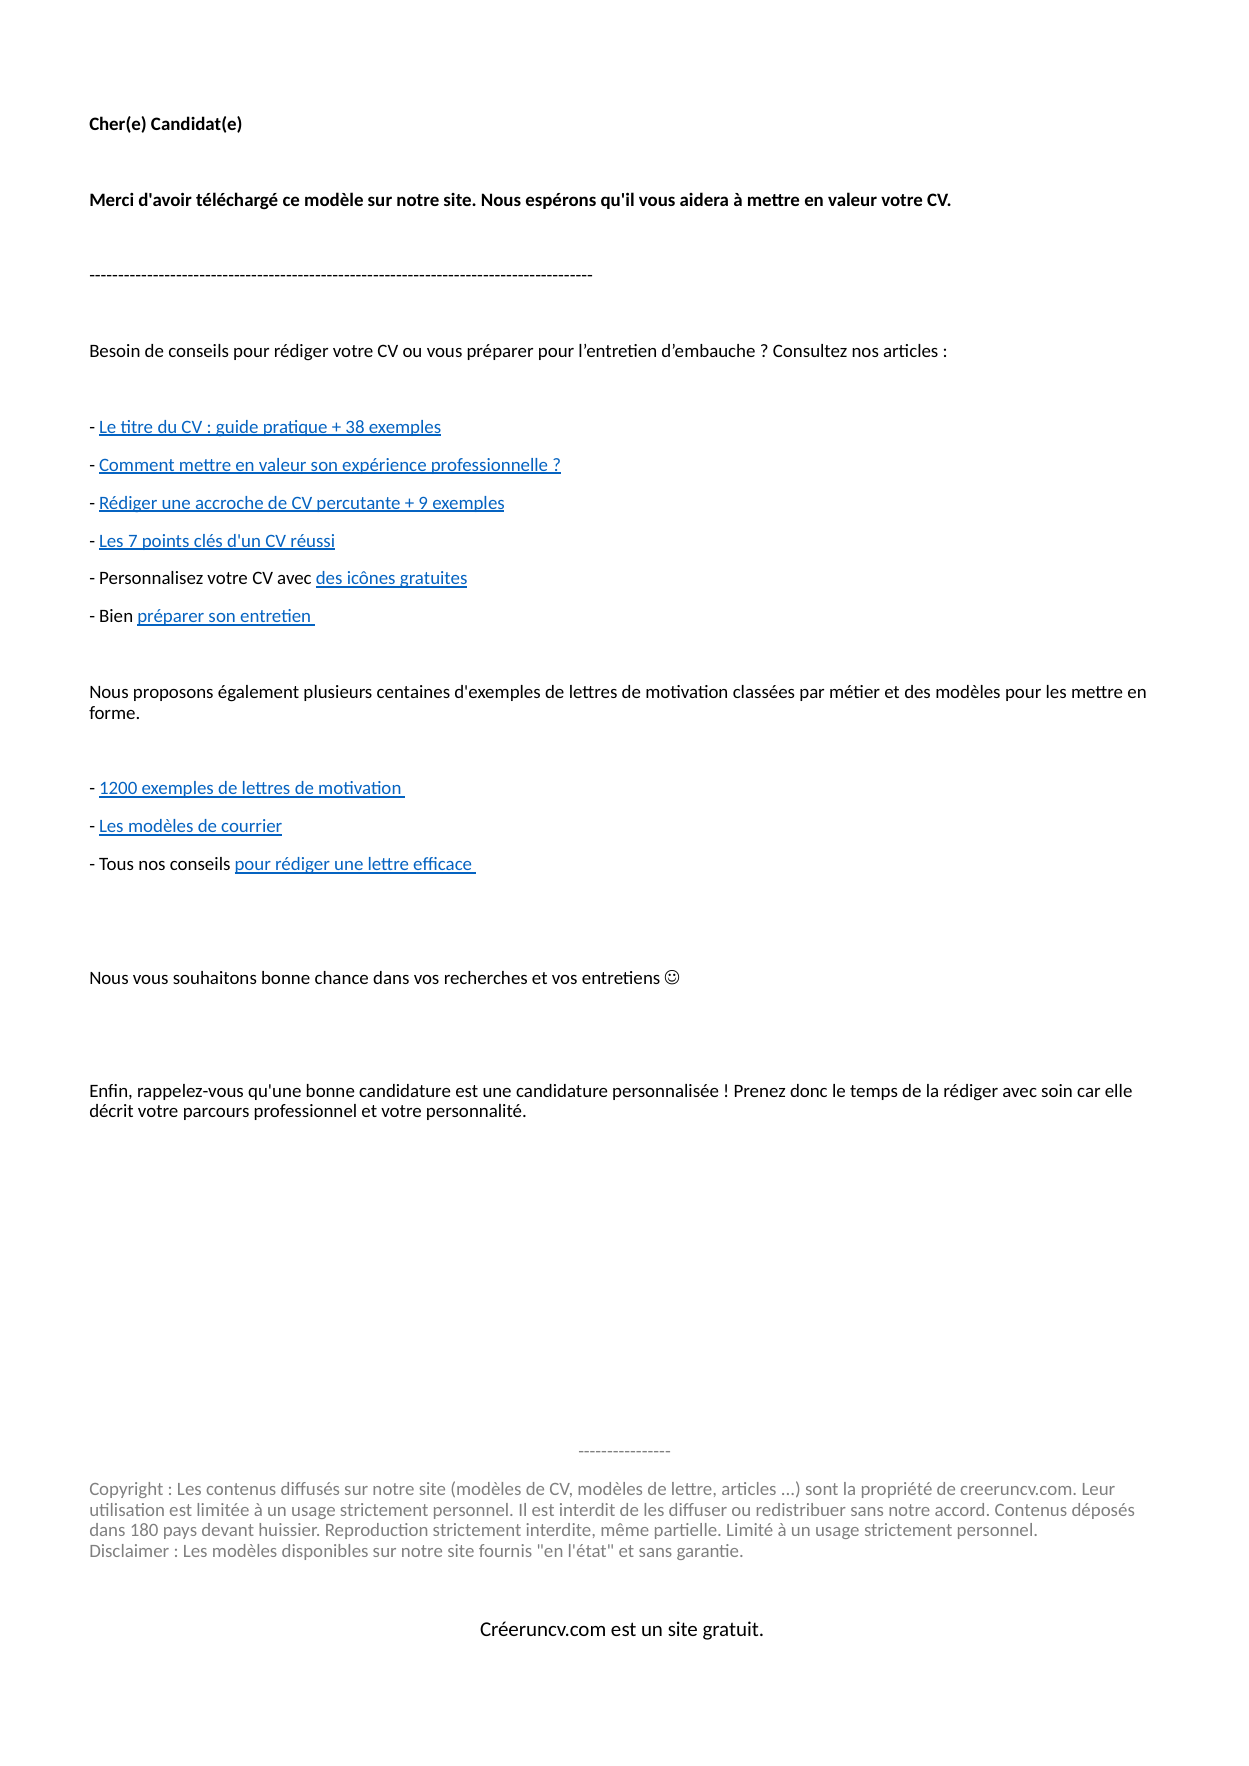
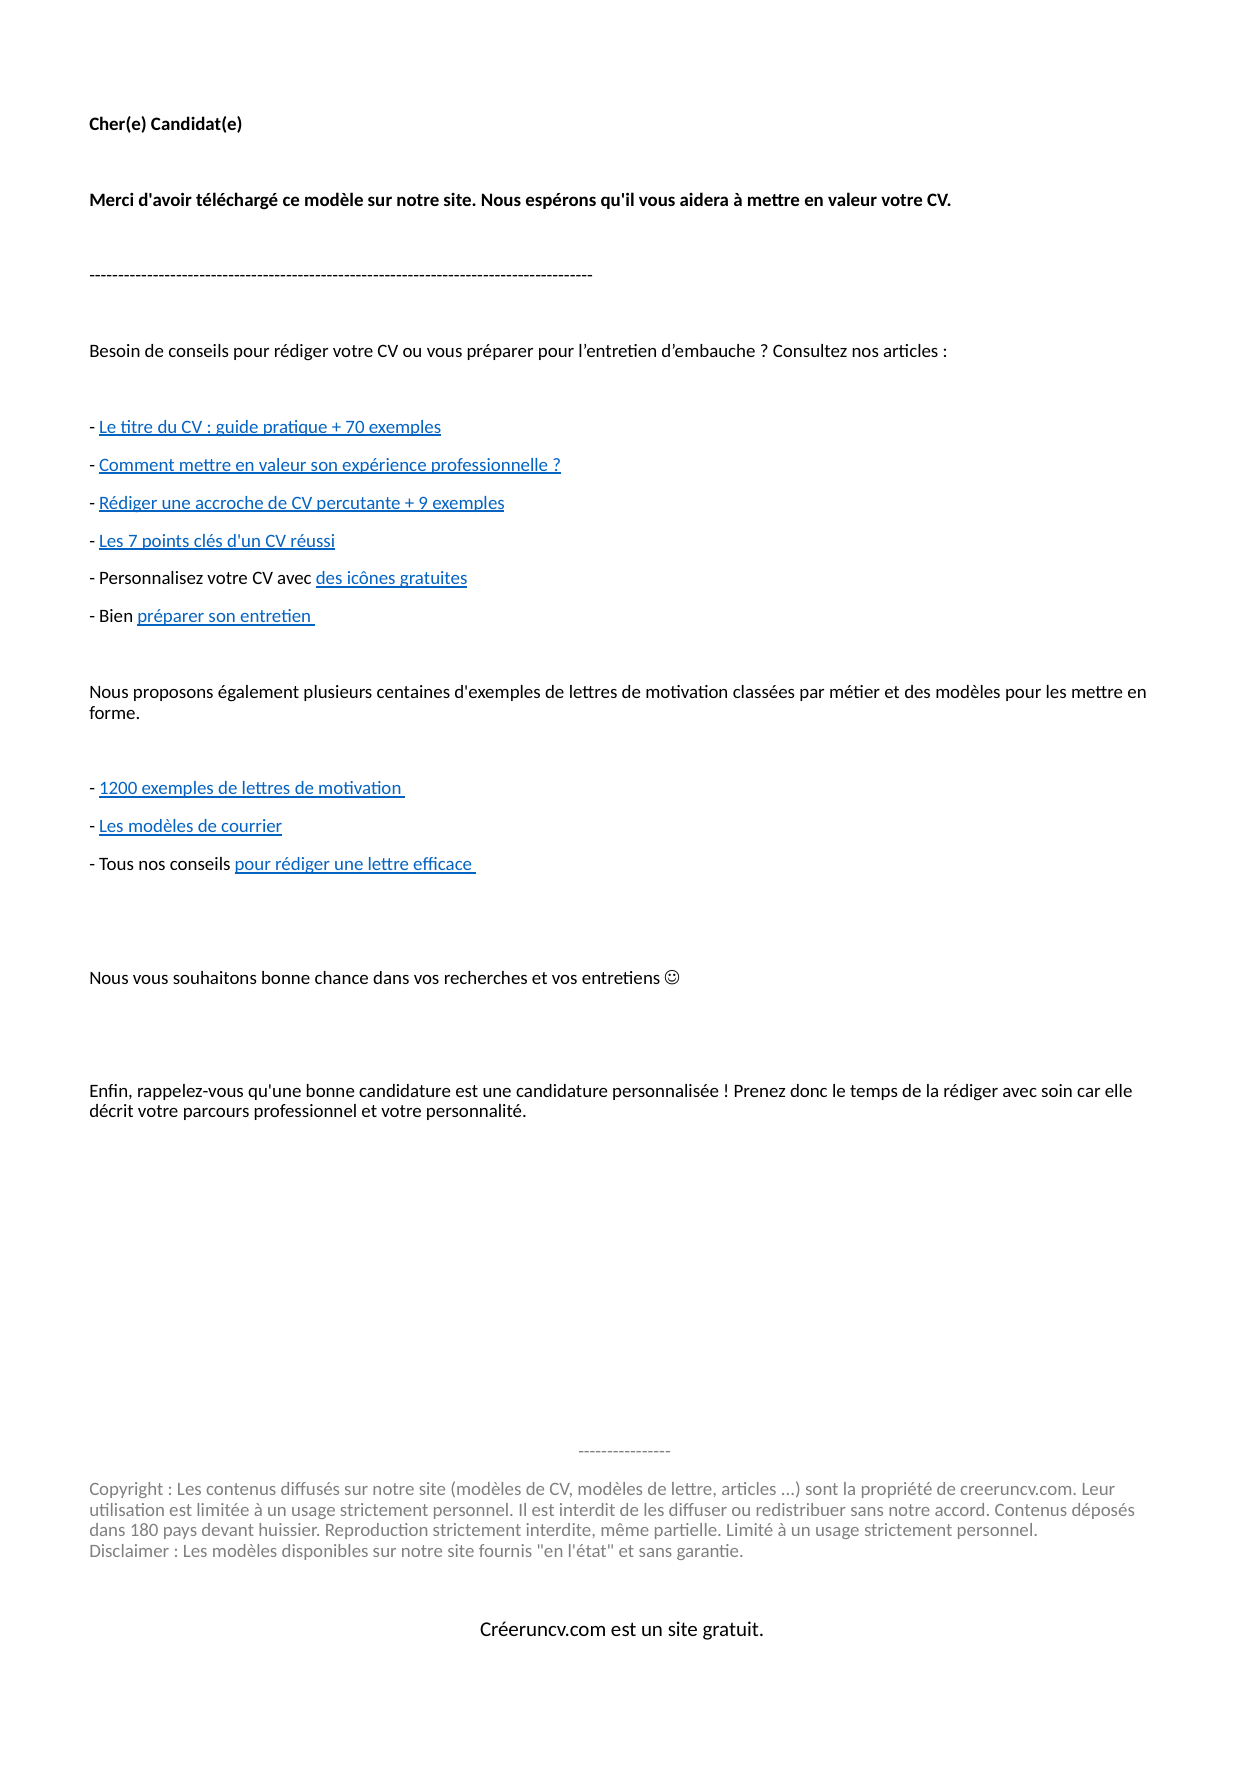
38: 38 -> 70 (355, 427)
